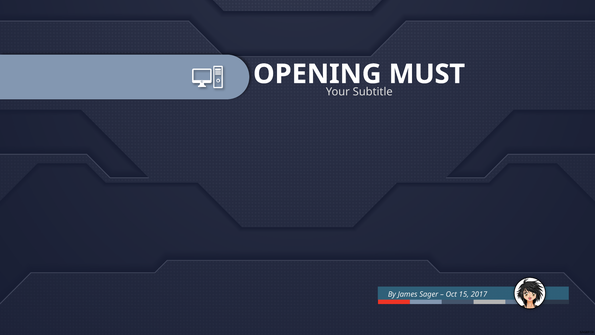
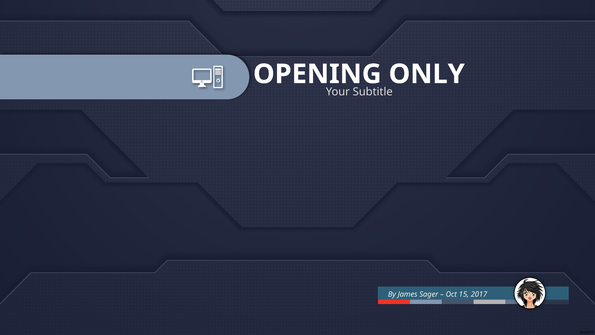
MUST: MUST -> ONLY (427, 74)
